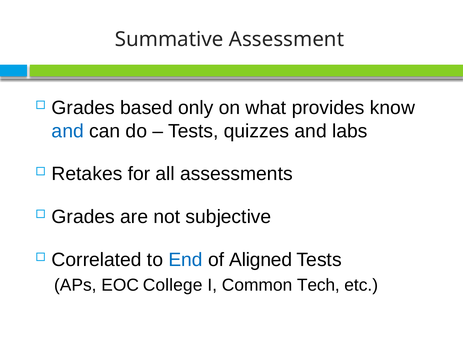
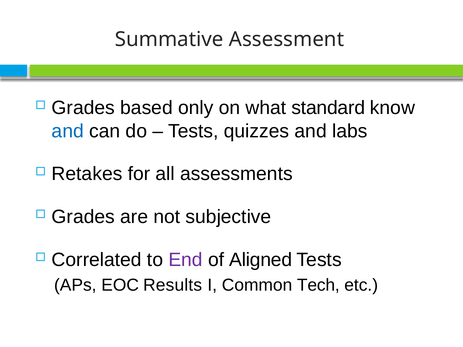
provides: provides -> standard (328, 108)
End colour: blue -> purple (186, 260)
College: College -> Results (173, 285)
